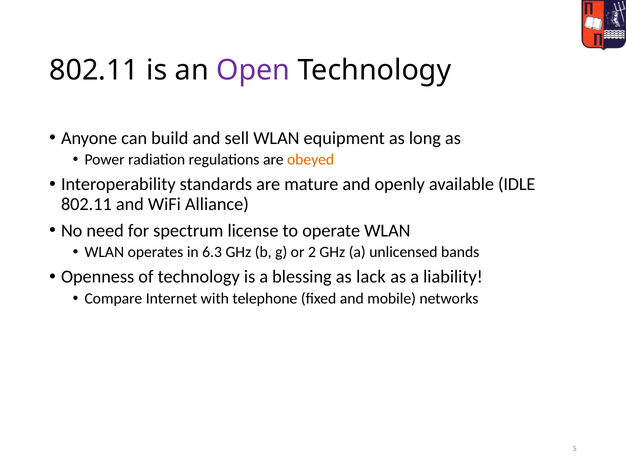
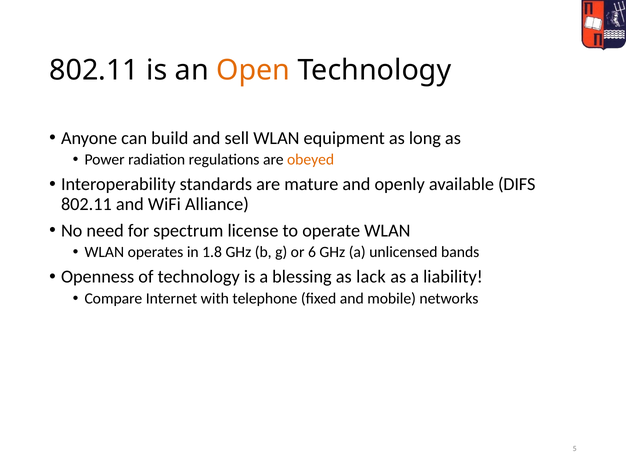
Open colour: purple -> orange (253, 70)
IDLE: IDLE -> DIFS (517, 184)
6.3: 6.3 -> 1.8 (212, 252)
2: 2 -> 6 (312, 252)
